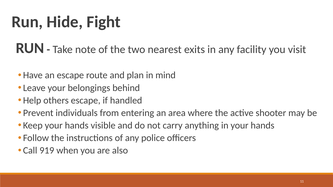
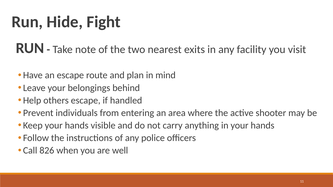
919: 919 -> 826 (47, 151)
also: also -> well (120, 151)
